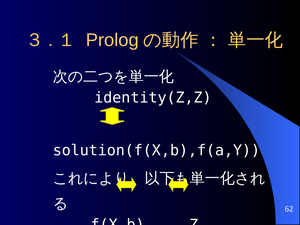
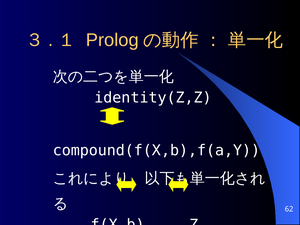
solution(f(X,b),f(a,Y: solution(f(X,b),f(a,Y -> compound(f(X,b),f(a,Y (156, 150)
